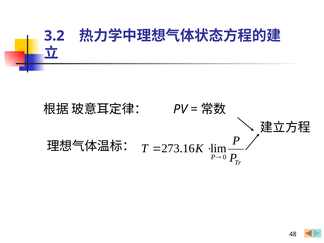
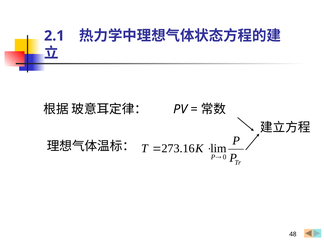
3.2: 3.2 -> 2.1 (54, 36)
